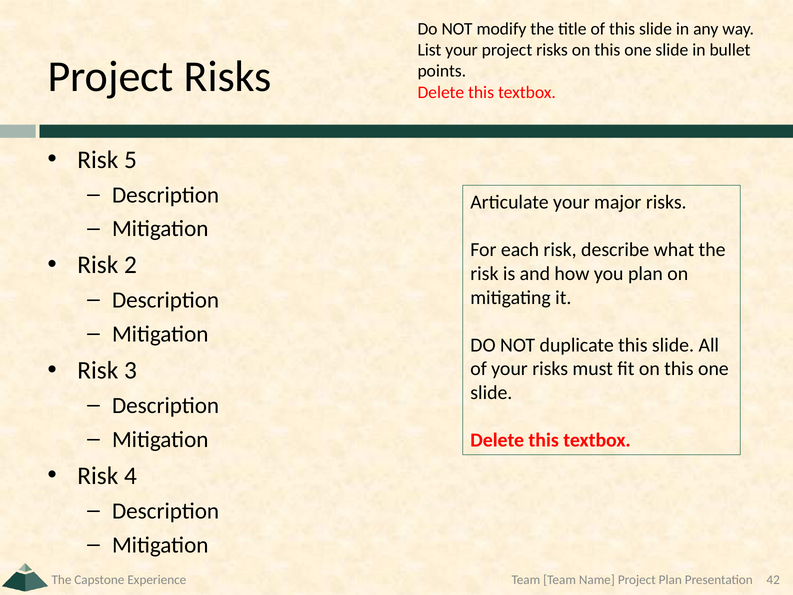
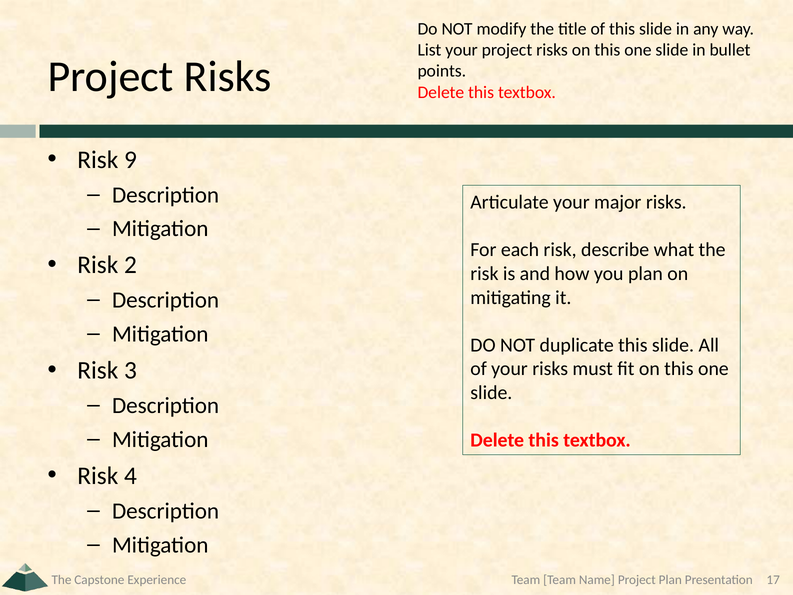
5: 5 -> 9 (130, 160)
42: 42 -> 17 (773, 580)
